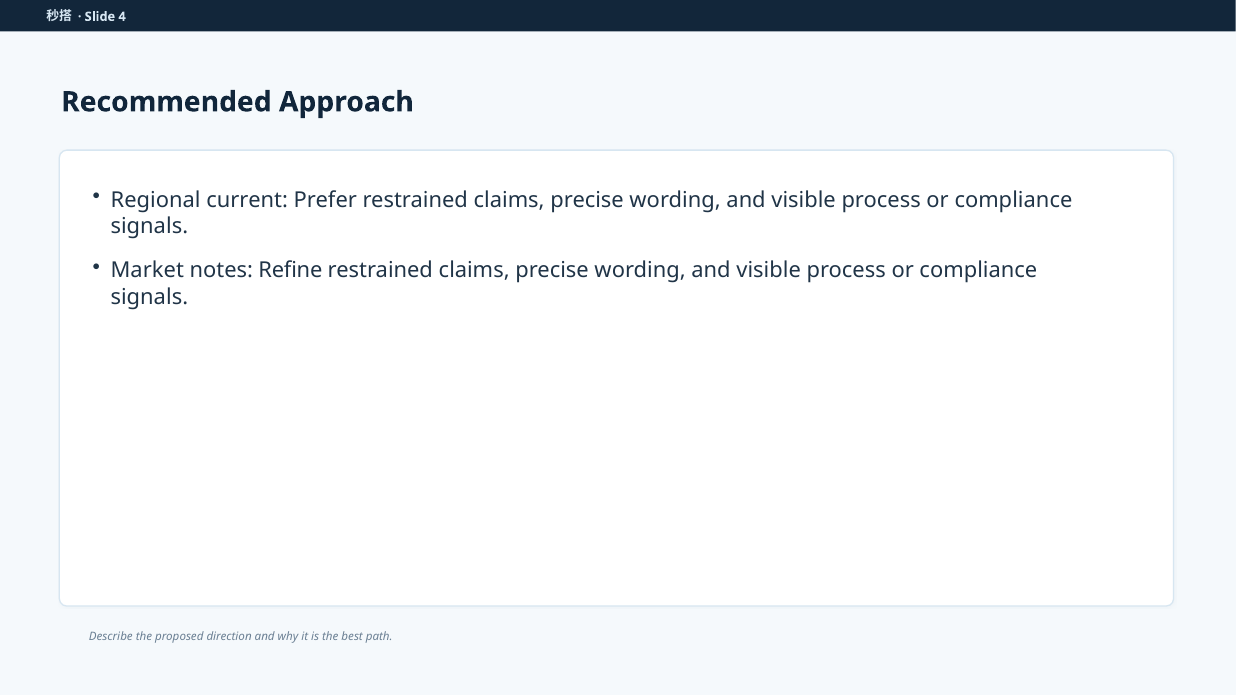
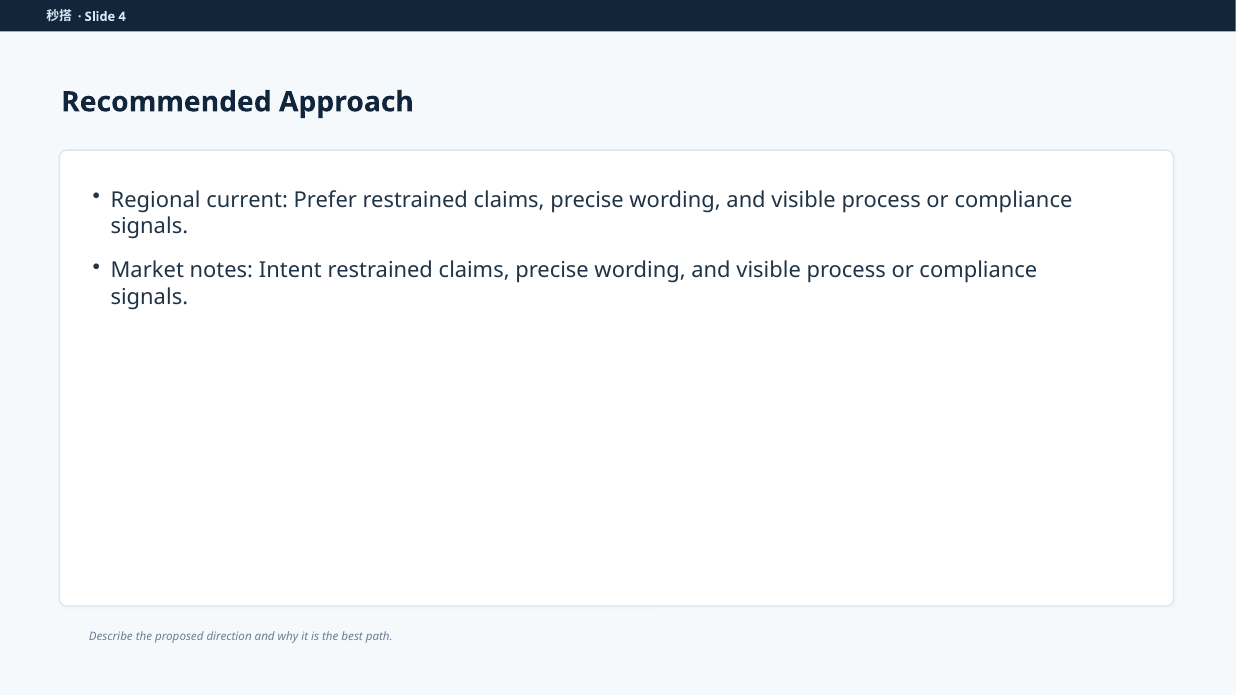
Refine: Refine -> Intent (290, 271)
